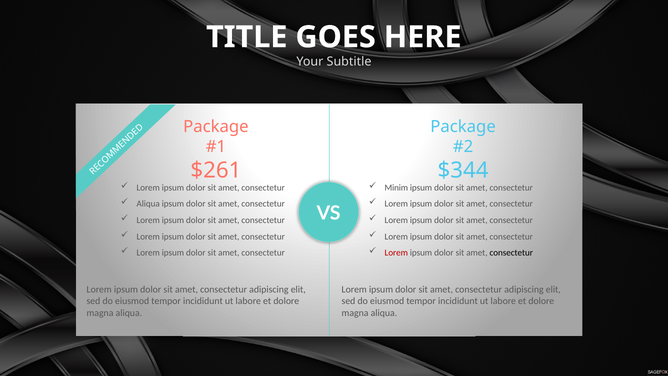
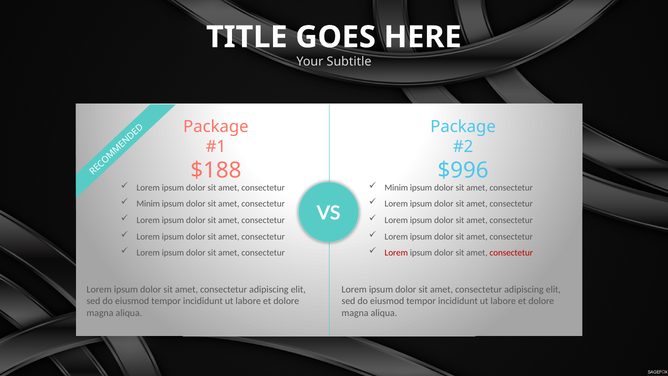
$261: $261 -> $188 (216, 170)
$344: $344 -> $996 (463, 170)
Aliqua: Aliqua -> Minim (148, 204)
consectetur colour: black -> red (511, 253)
